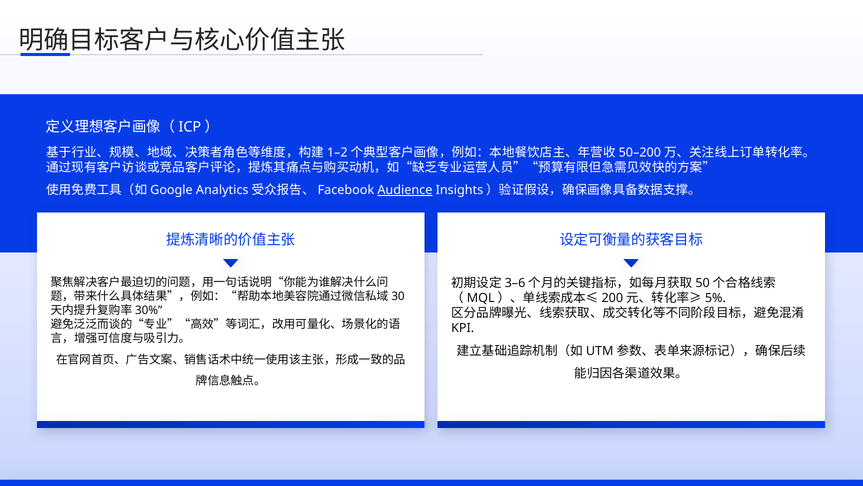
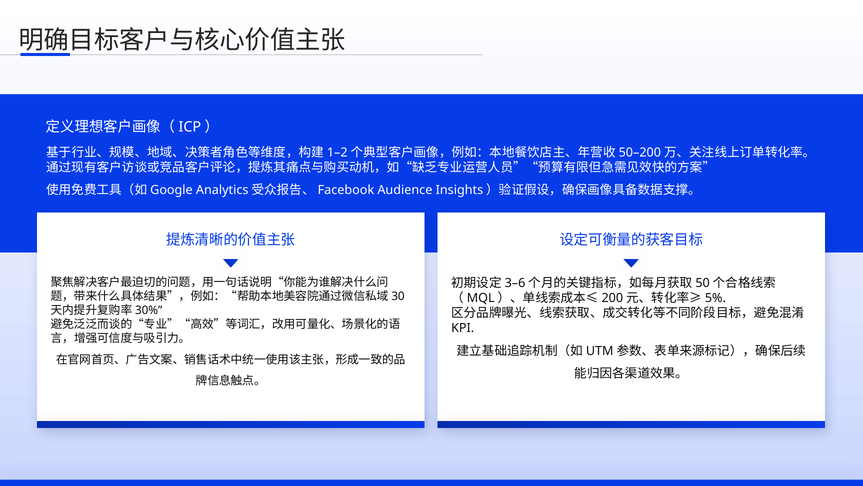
Audience underline: present -> none (405, 190)
